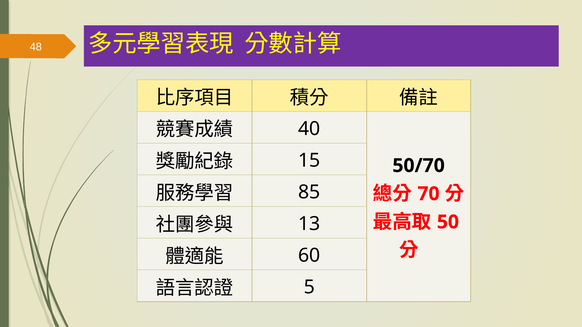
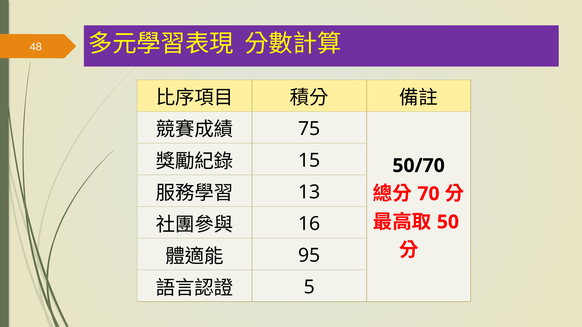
40: 40 -> 75 (309, 129)
85: 85 -> 13 (309, 192)
13: 13 -> 16 (309, 224)
60: 60 -> 95 (309, 256)
